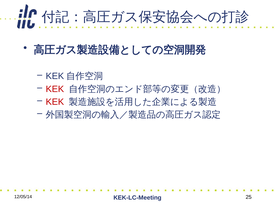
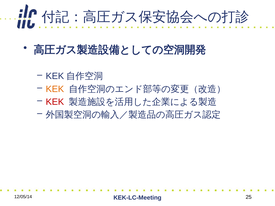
KEK colour: red -> orange (55, 89)
